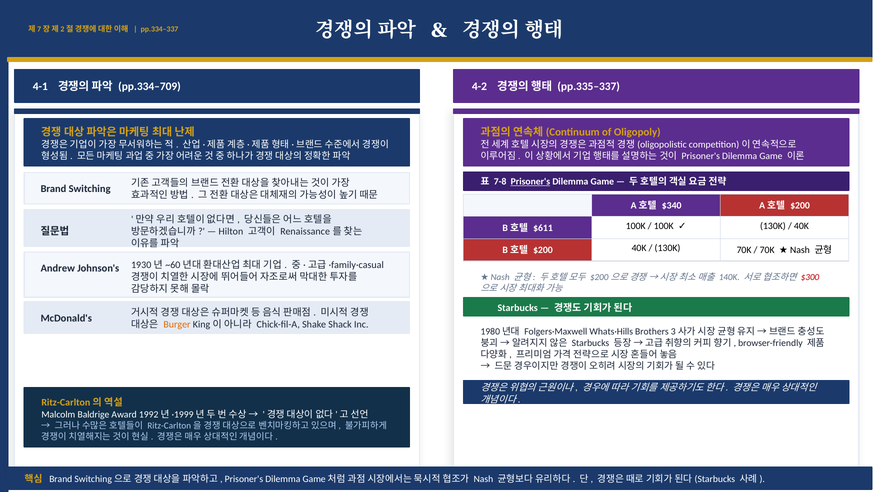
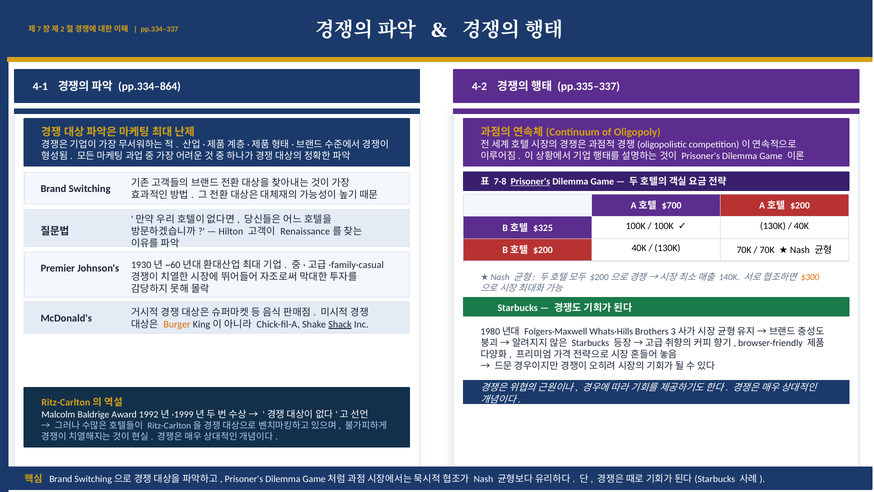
pp.334–709: pp.334–709 -> pp.334–864 (149, 87)
$340: $340 -> $700 (672, 205)
$611: $611 -> $325 (543, 228)
Andrew: Andrew -> Premier (58, 268)
$300 colour: red -> orange (810, 277)
Shack underline: none -> present (340, 324)
